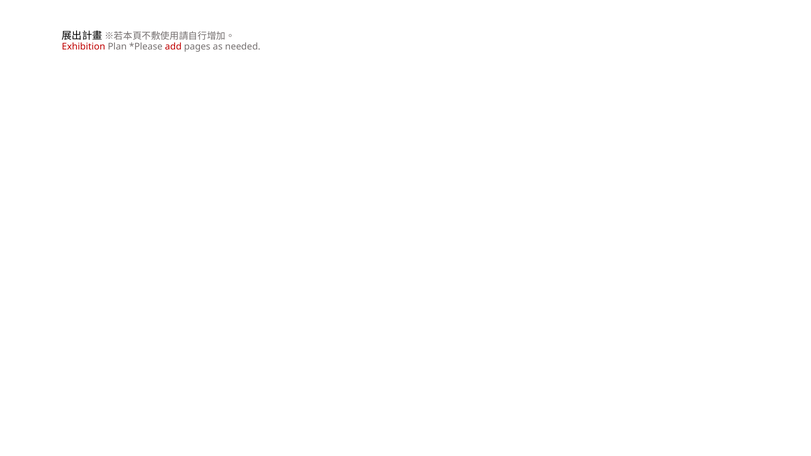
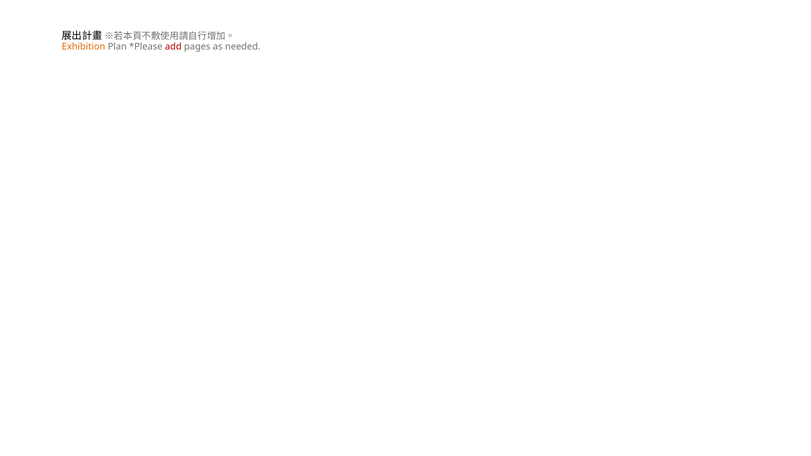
Exhibition colour: red -> orange (84, 46)
